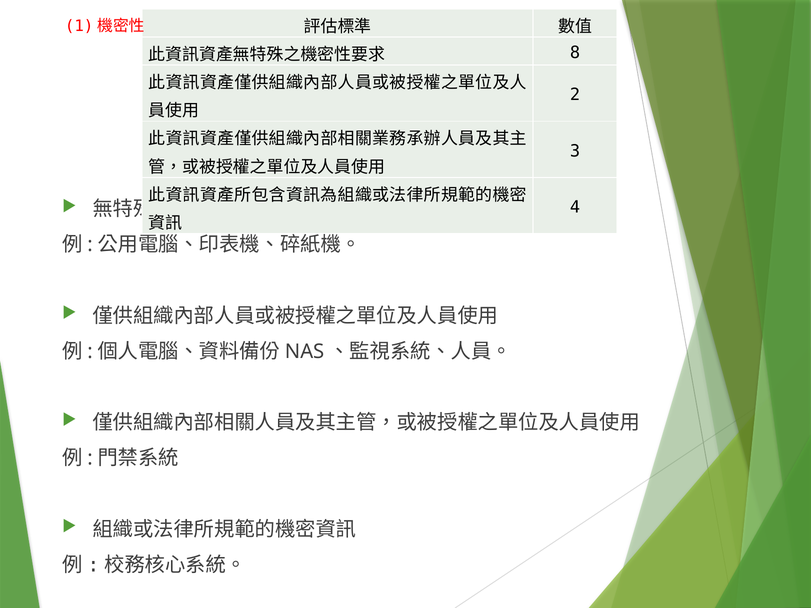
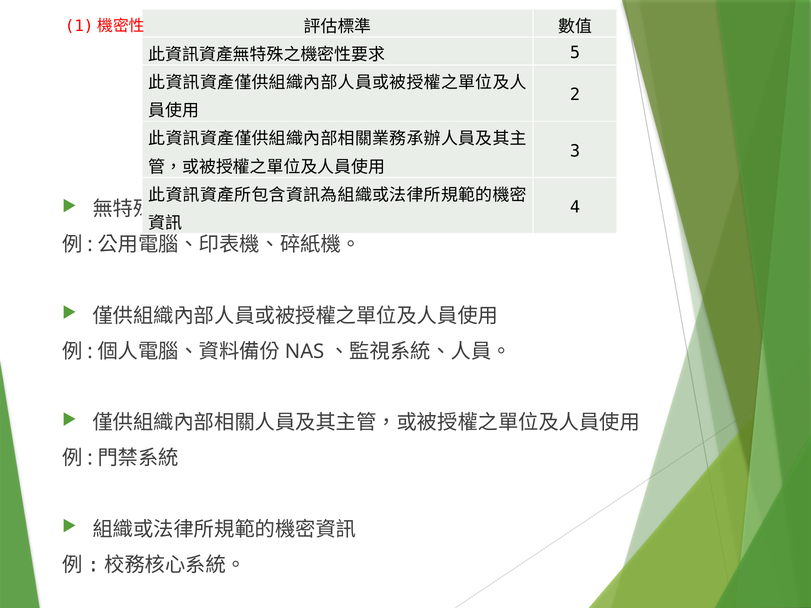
8: 8 -> 5 (575, 53)
